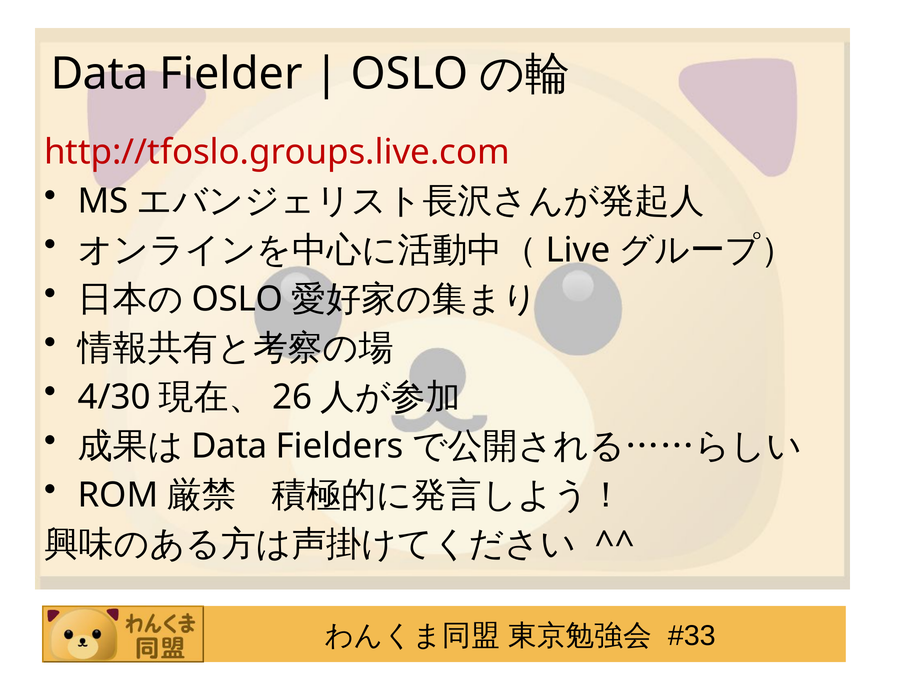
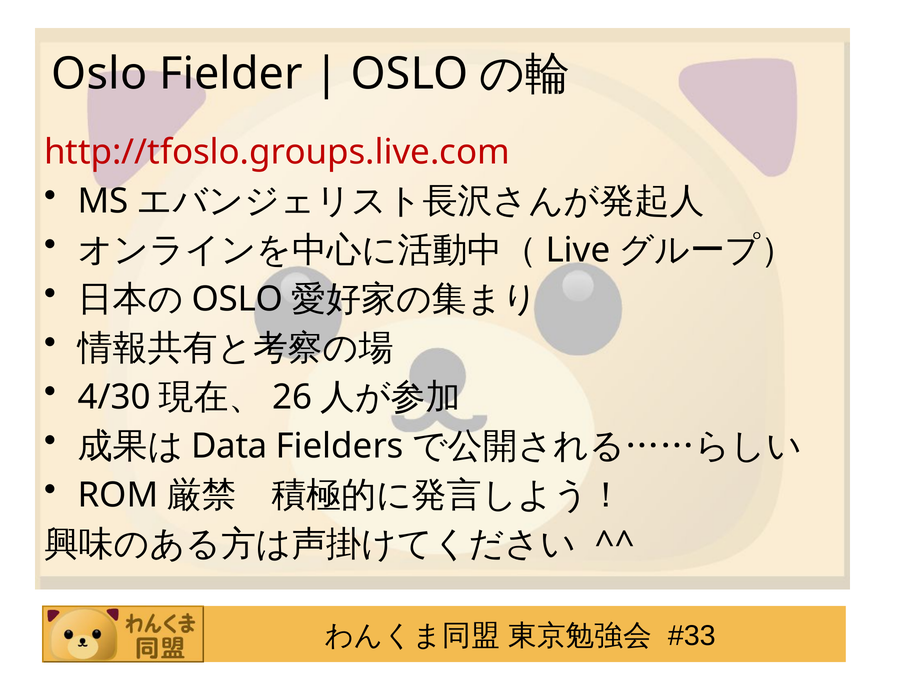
Data: Data -> Oslo (99, 74)
